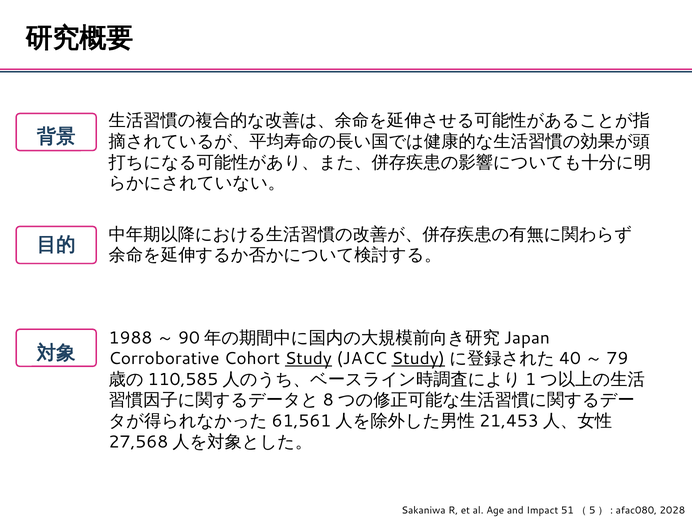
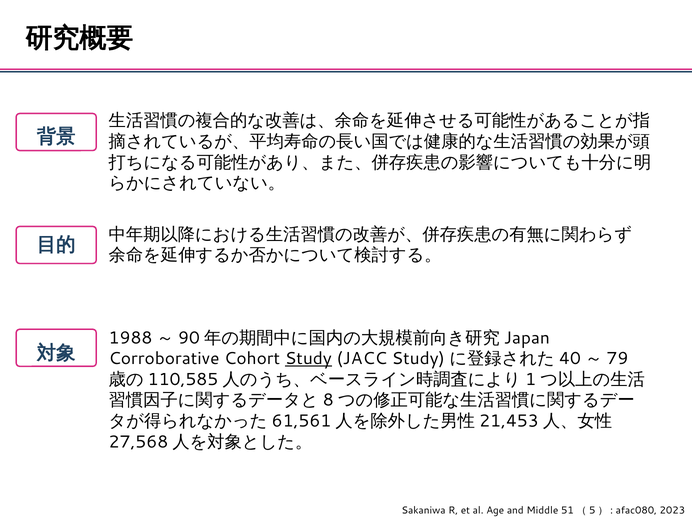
Study underline: present -> none (418, 359)
Impact: Impact -> Middle (542, 510)
2028: 2028 -> 2023 (672, 510)
